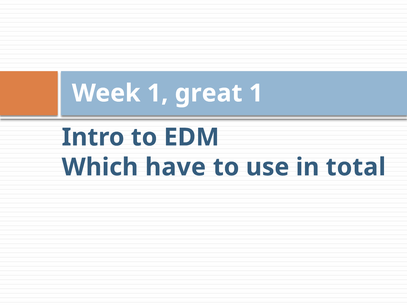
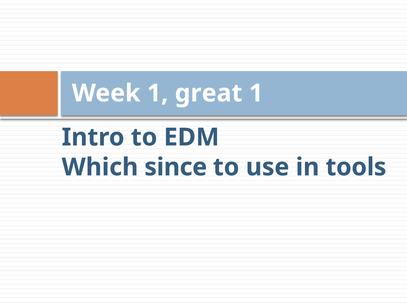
have: have -> since (176, 167)
total: total -> tools (356, 167)
